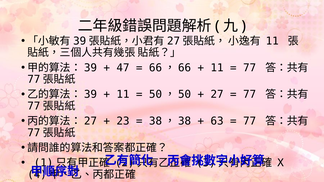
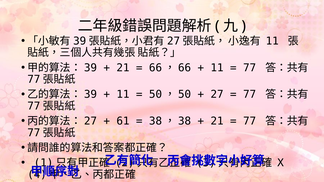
47: 47 -> 21 (123, 68)
23: 23 -> 61 (123, 121)
63: 63 -> 21 (217, 121)
